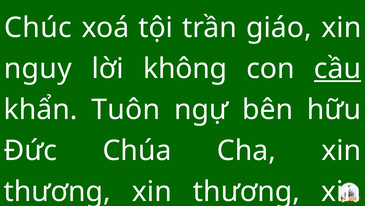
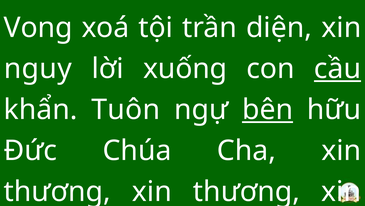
Chúc: Chúc -> Vong (38, 28)
giáo: giáo -> diện (279, 28)
không: không -> xuống (185, 69)
bên underline: none -> present (268, 109)
